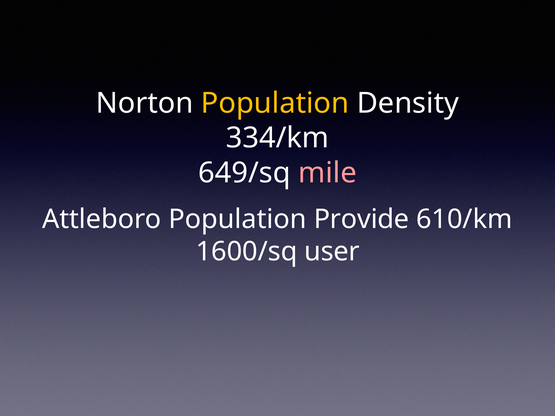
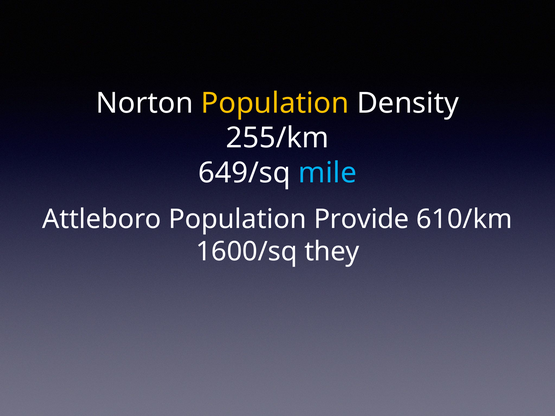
334/km: 334/km -> 255/km (277, 138)
mile colour: pink -> light blue (327, 173)
user: user -> they (332, 252)
